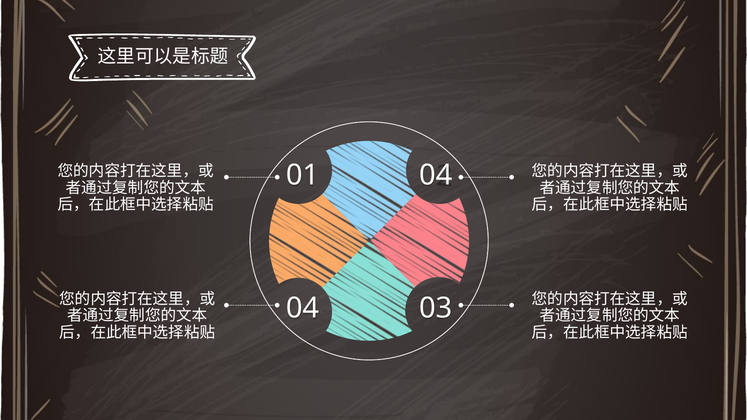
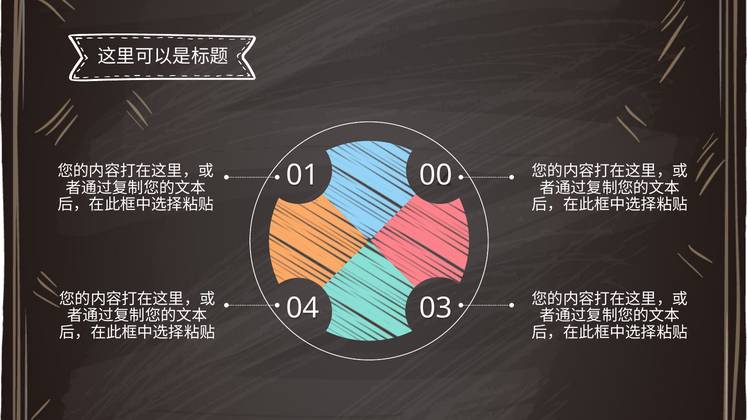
01 04: 04 -> 00 (436, 175)
